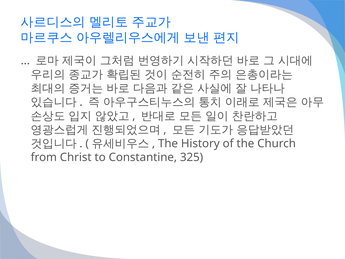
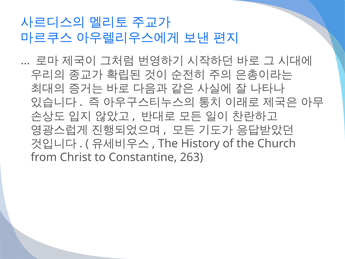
325: 325 -> 263 (192, 157)
